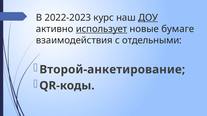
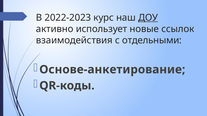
использует underline: present -> none (102, 29)
бумаге: бумаге -> ссылок (178, 29)
Второй-анкетирование: Второй-анкетирование -> Основе-анкетирование (112, 70)
